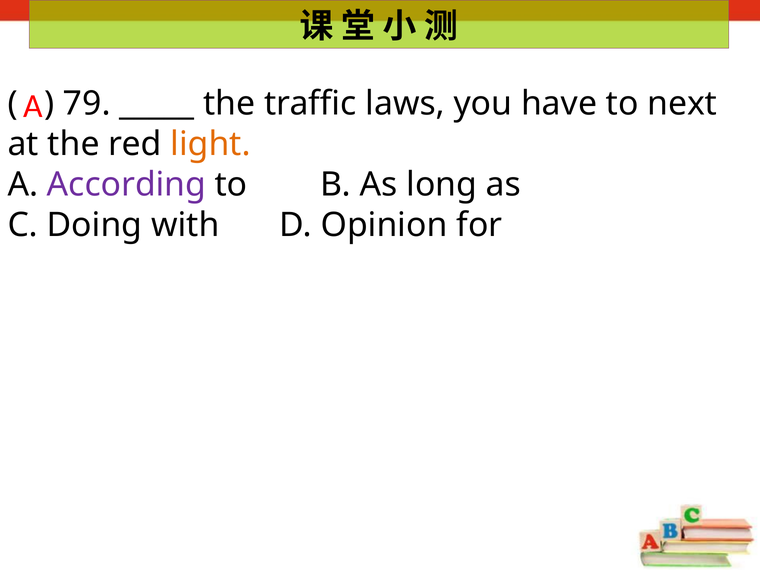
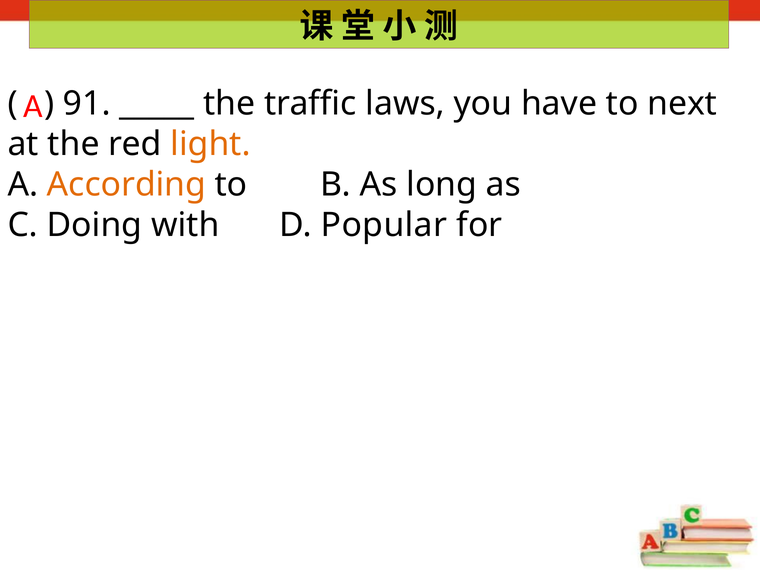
79: 79 -> 91 (87, 104)
According colour: purple -> orange (126, 185)
Opinion: Opinion -> Popular (384, 225)
